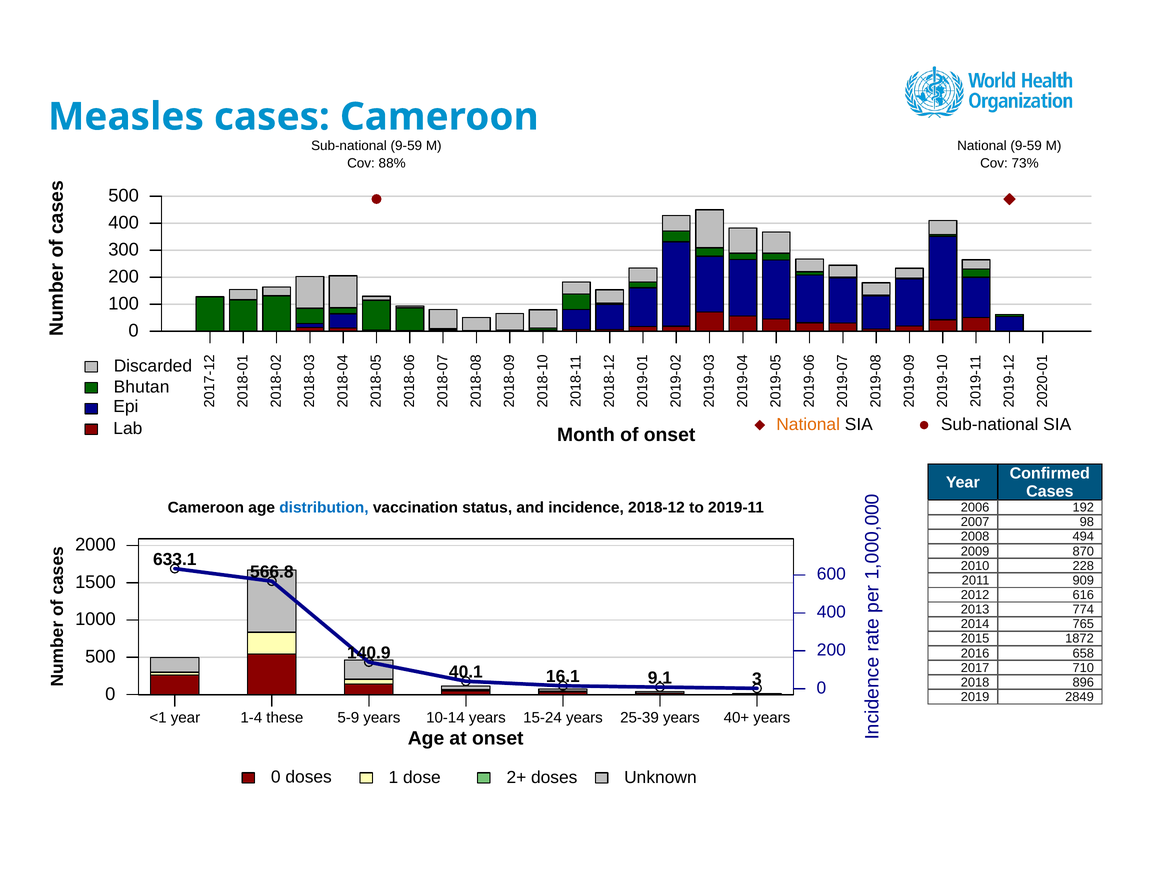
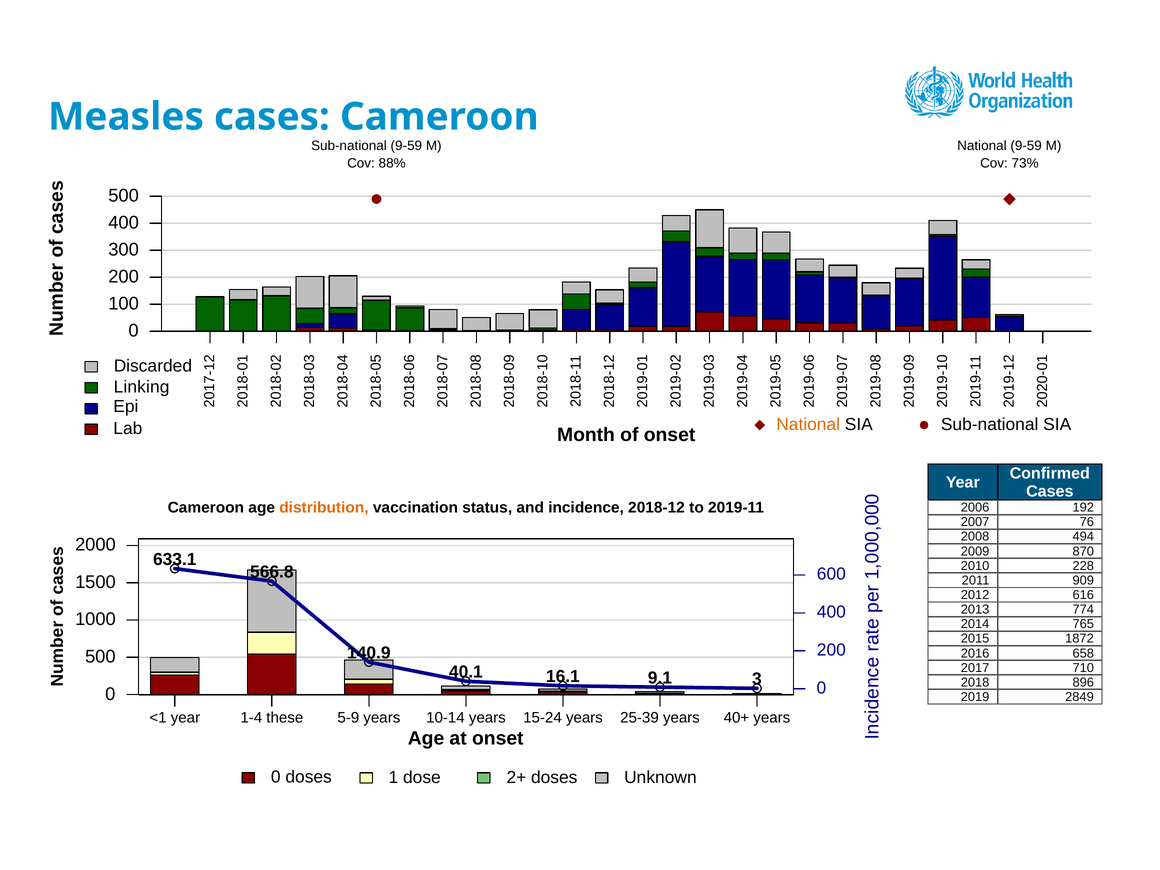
Bhutan: Bhutan -> Linking (142, 387)
distribution colour: blue -> orange (324, 508)
98: 98 -> 76 (1087, 522)
